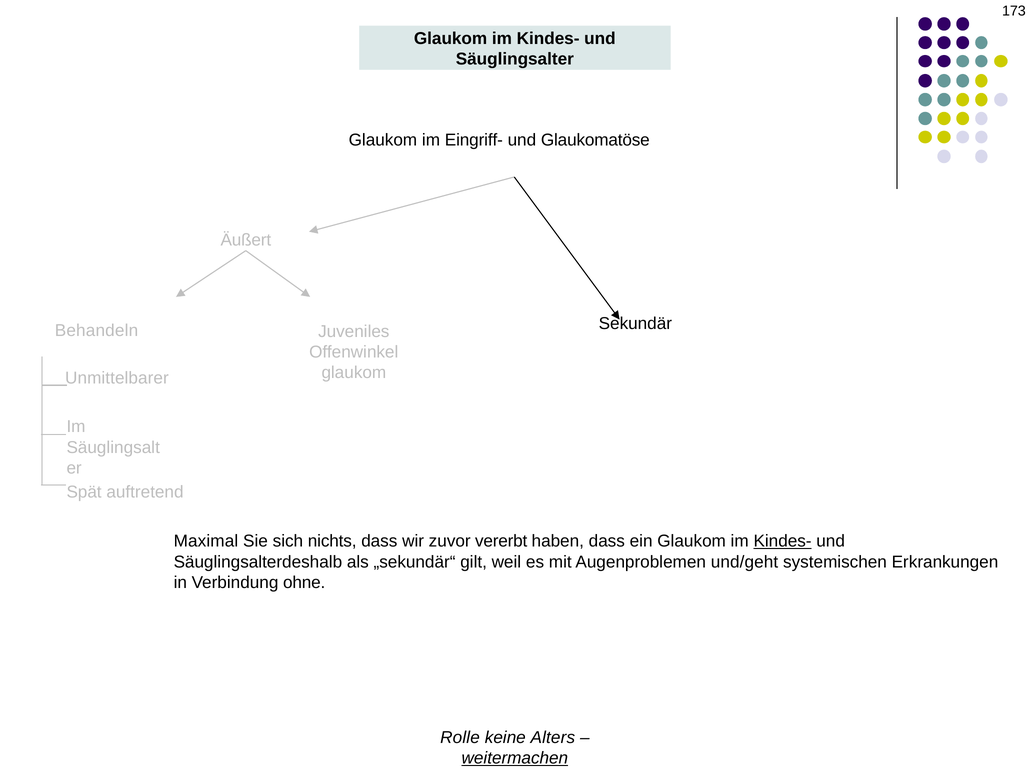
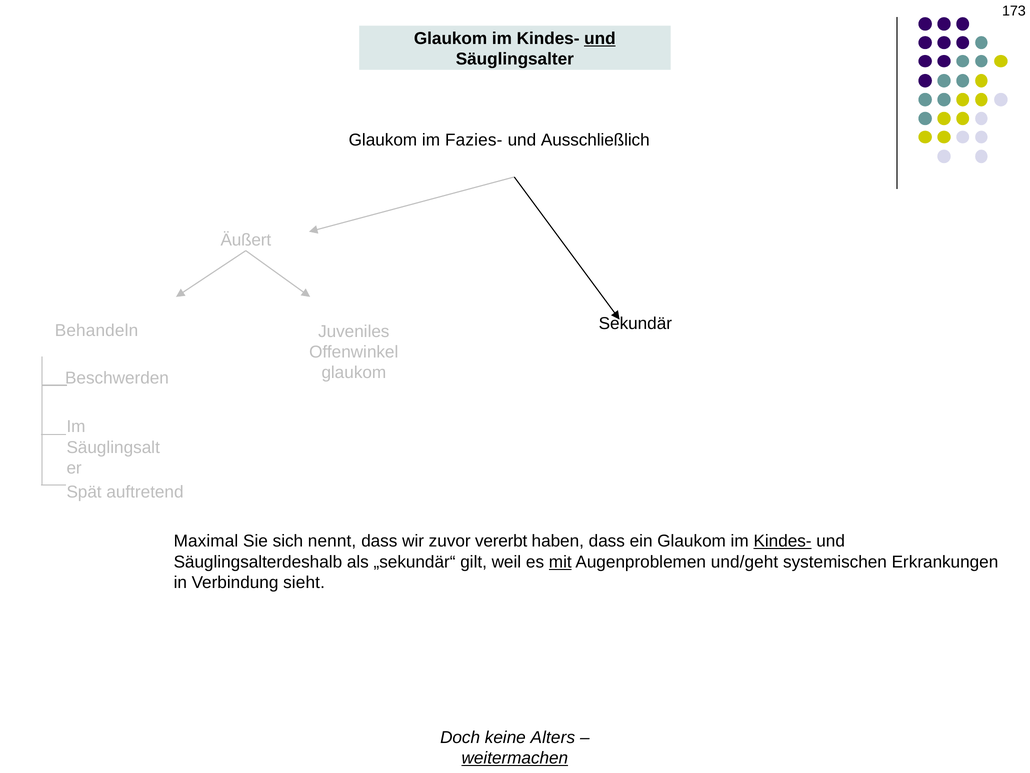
und underline: none -> present (600, 39)
Eingriff-: Eingriff- -> Fazies- (474, 140)
Glaukomatöse: Glaukomatöse -> Ausschließlich (595, 140)
Unmittelbarer: Unmittelbarer -> Beschwerden (117, 378)
nichts: nichts -> nennt (332, 541)
mit underline: none -> present (560, 562)
ohne: ohne -> sieht (304, 582)
Rolle: Rolle -> Doch (460, 737)
